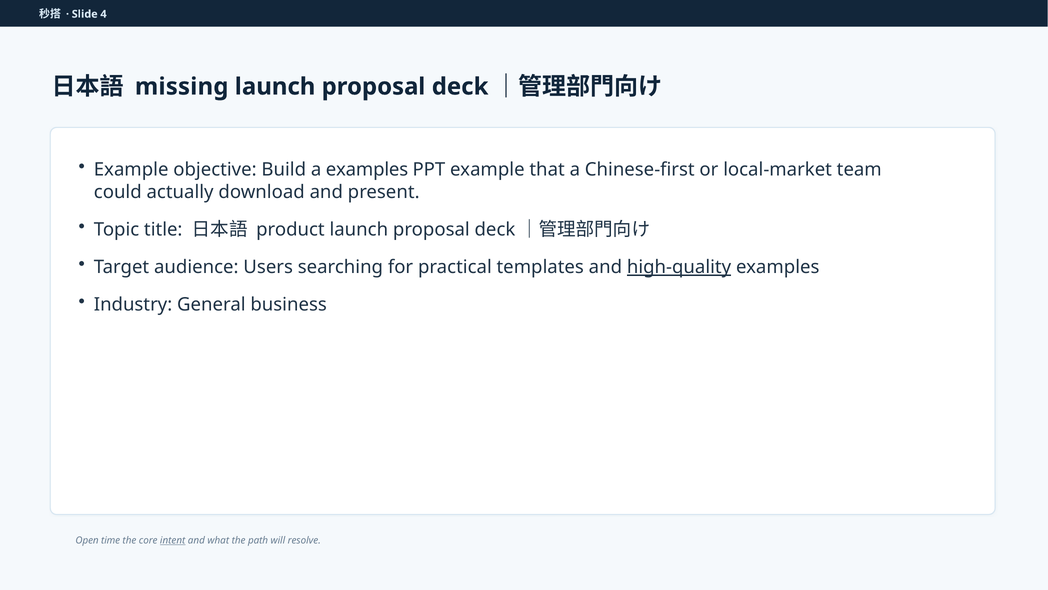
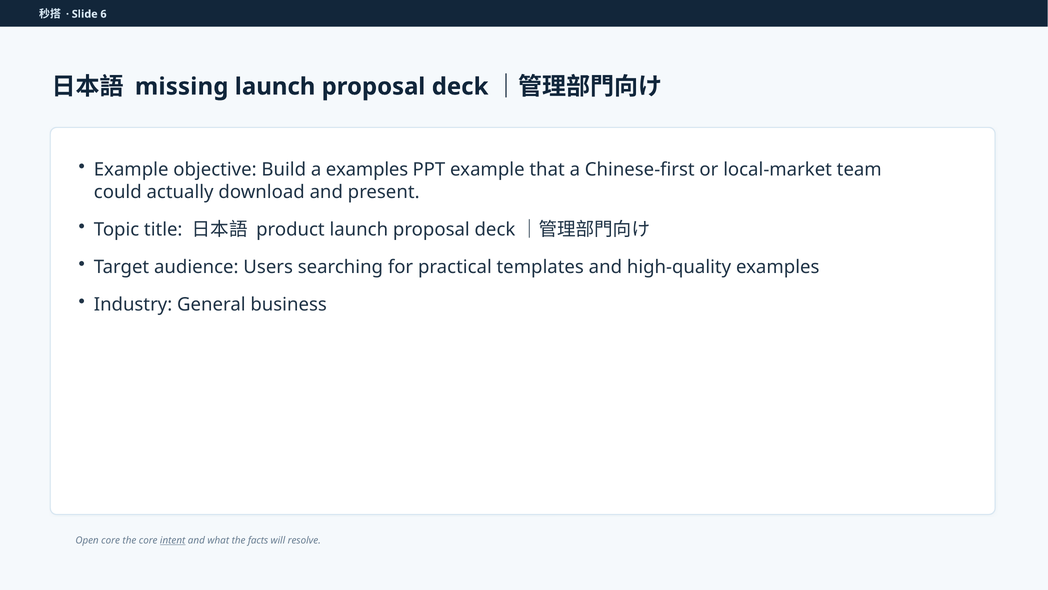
4: 4 -> 6 (104, 14)
high-quality underline: present -> none (679, 267)
Open time: time -> core (111, 540)
path: path -> facts (258, 540)
